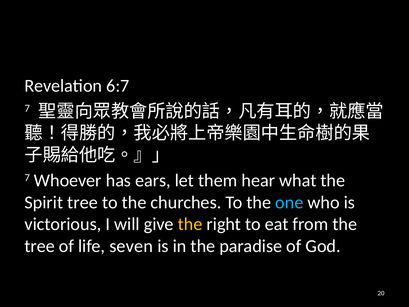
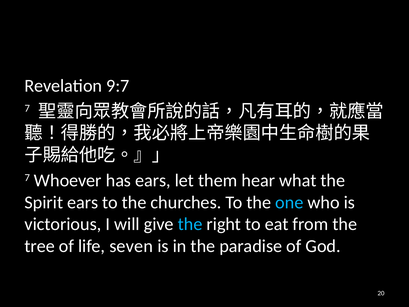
6:7: 6:7 -> 9:7 (118, 86)
Spirit tree: tree -> ears (83, 202)
the colour: yellow -> light blue (190, 224)
